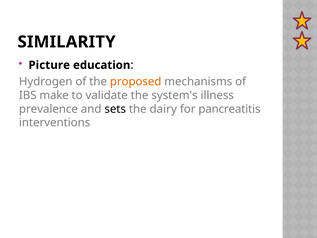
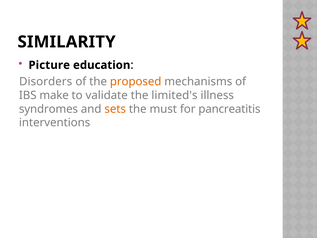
Hydrogen: Hydrogen -> Disorders (46, 81)
system's: system's -> limited's (174, 95)
prevalence: prevalence -> syndromes (48, 109)
sets colour: black -> orange (115, 109)
dairy: dairy -> must (163, 109)
